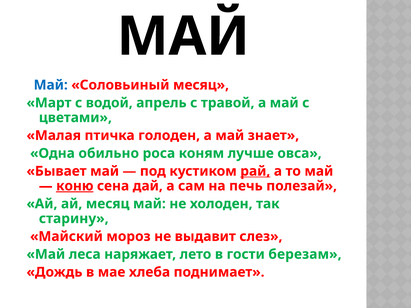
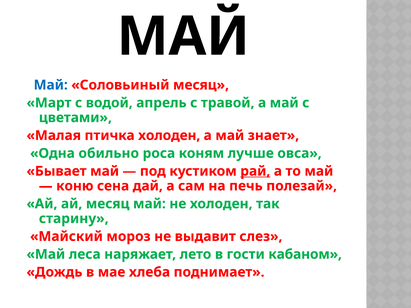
птичка голоден: голоден -> холоден (169, 136)
коню underline: present -> none (75, 186)
березам: березам -> кабаном (305, 254)
